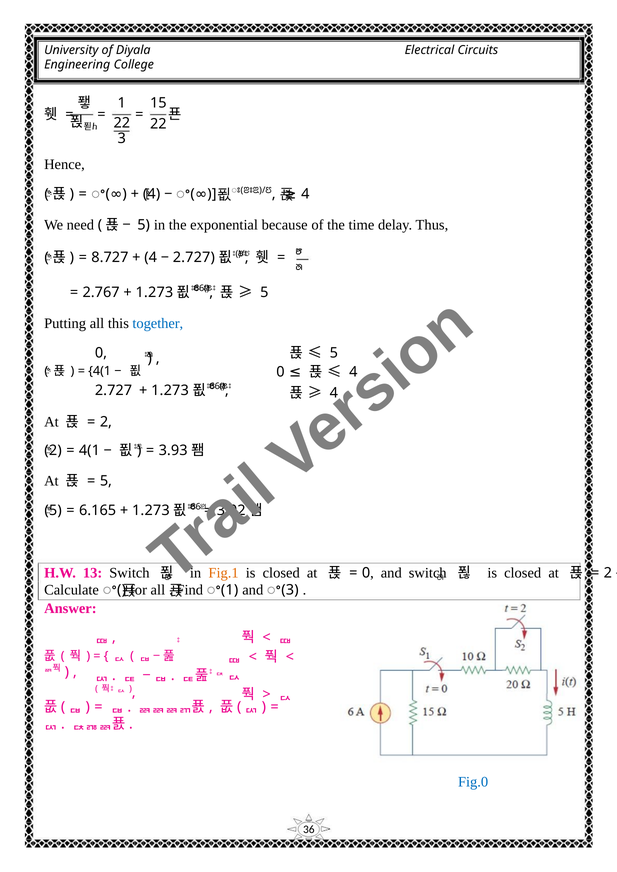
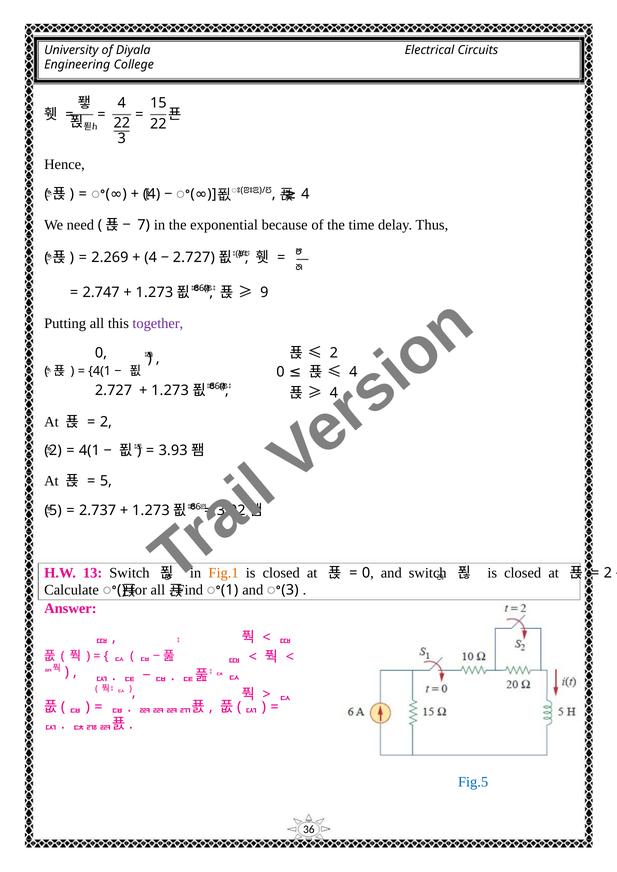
1: 1 -> 4 (122, 103)
5: 5 -> 7 (144, 225)
8.727: 8.727 -> 2.269 (110, 257)
5: 5 -> 9 (264, 292)
2.767: 2.767 -> 2.747 (101, 292)
together colour: blue -> purple (158, 323)
5: 5 -> 2 (334, 353)
6.165: 6.165 -> 2.737 (98, 511)
Fig.0: Fig.0 -> Fig.5 (473, 782)
